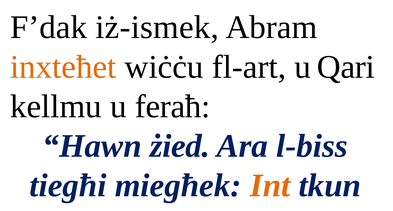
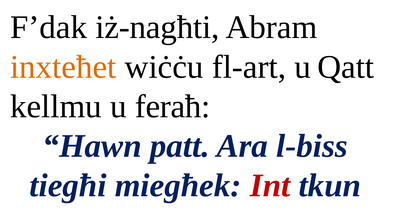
iż-ismek: iż-ismek -> iż-nagħti (157, 27)
Qari: Qari -> Qatt (346, 67)
żied: żied -> patt (180, 146)
Int colour: orange -> red (270, 186)
